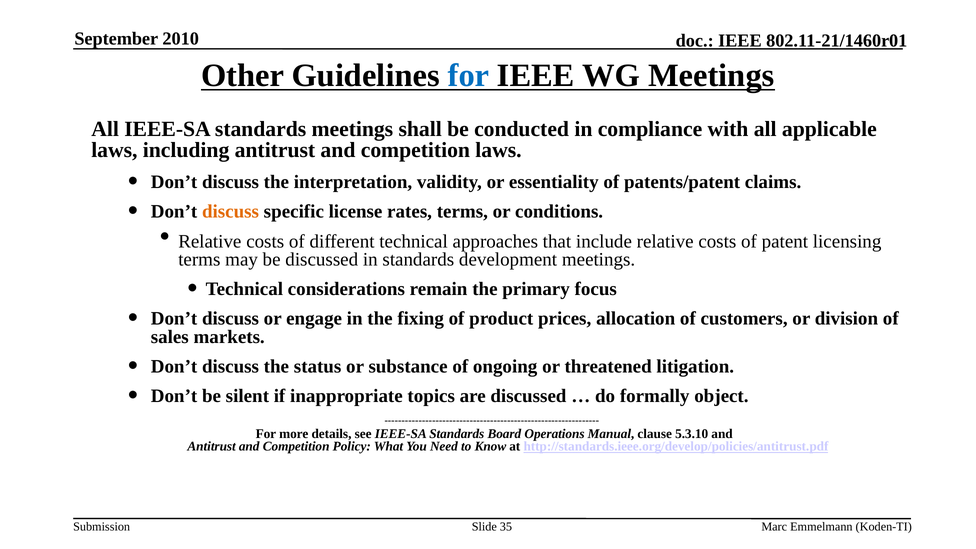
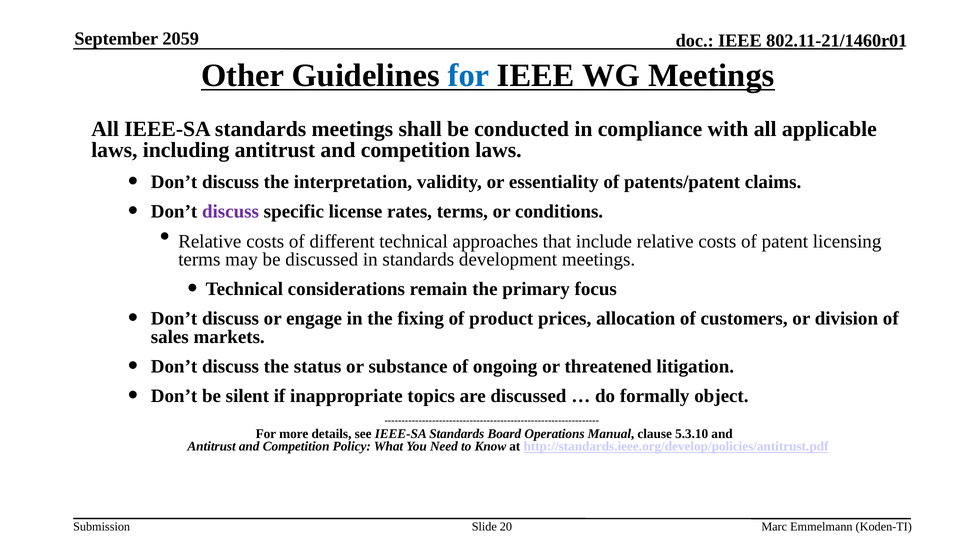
2010: 2010 -> 2059 (181, 39)
discuss colour: orange -> purple (230, 212)
35: 35 -> 20 (506, 527)
